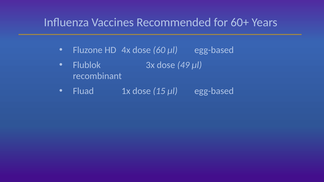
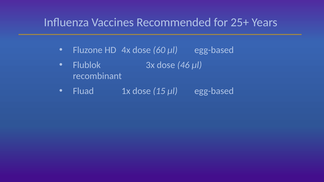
60+: 60+ -> 25+ (240, 22)
49: 49 -> 46 (183, 65)
